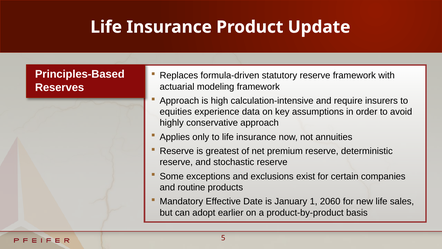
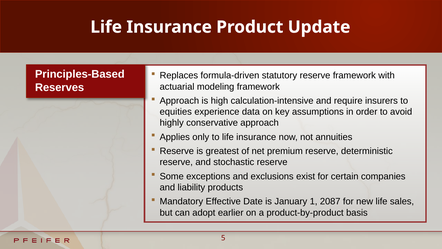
routine: routine -> liability (191, 187)
2060: 2060 -> 2087 (330, 201)
